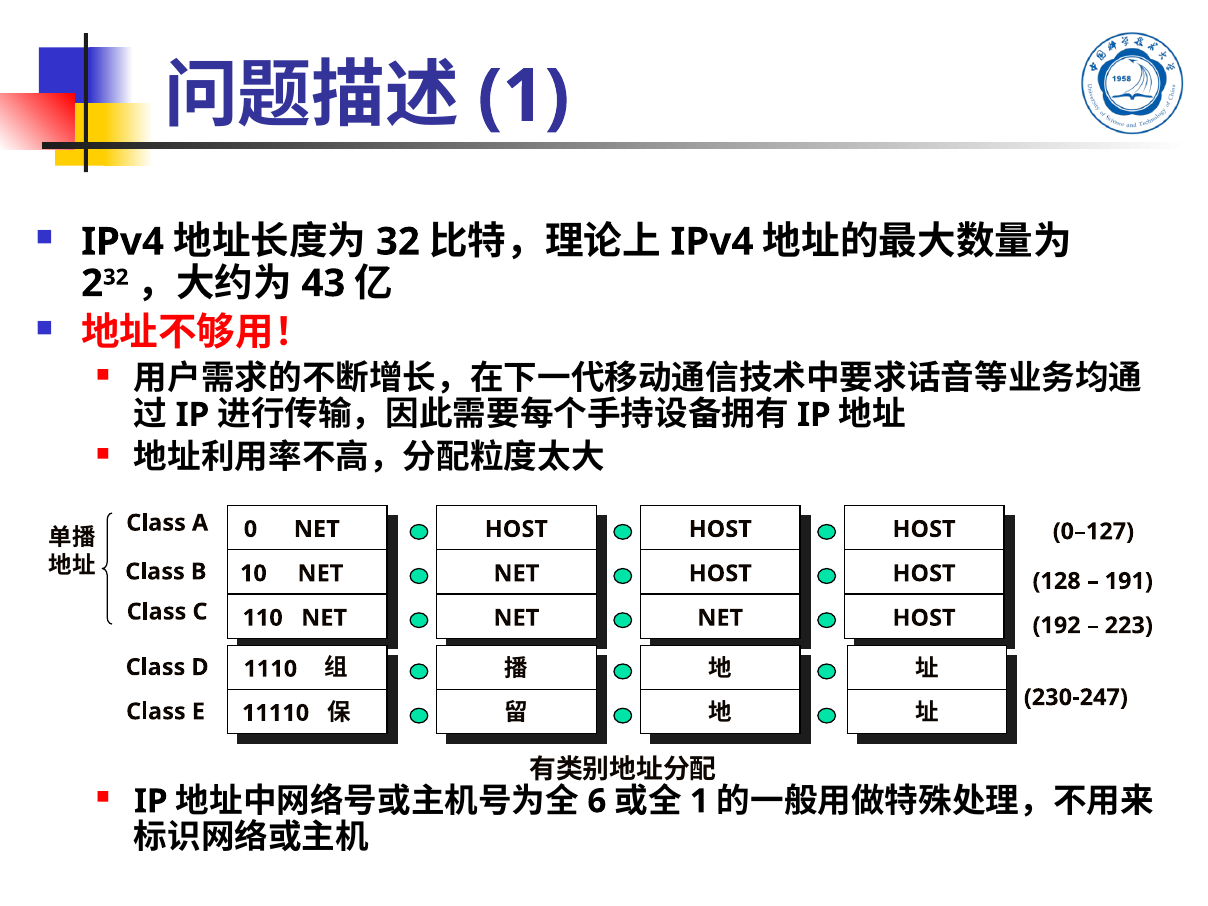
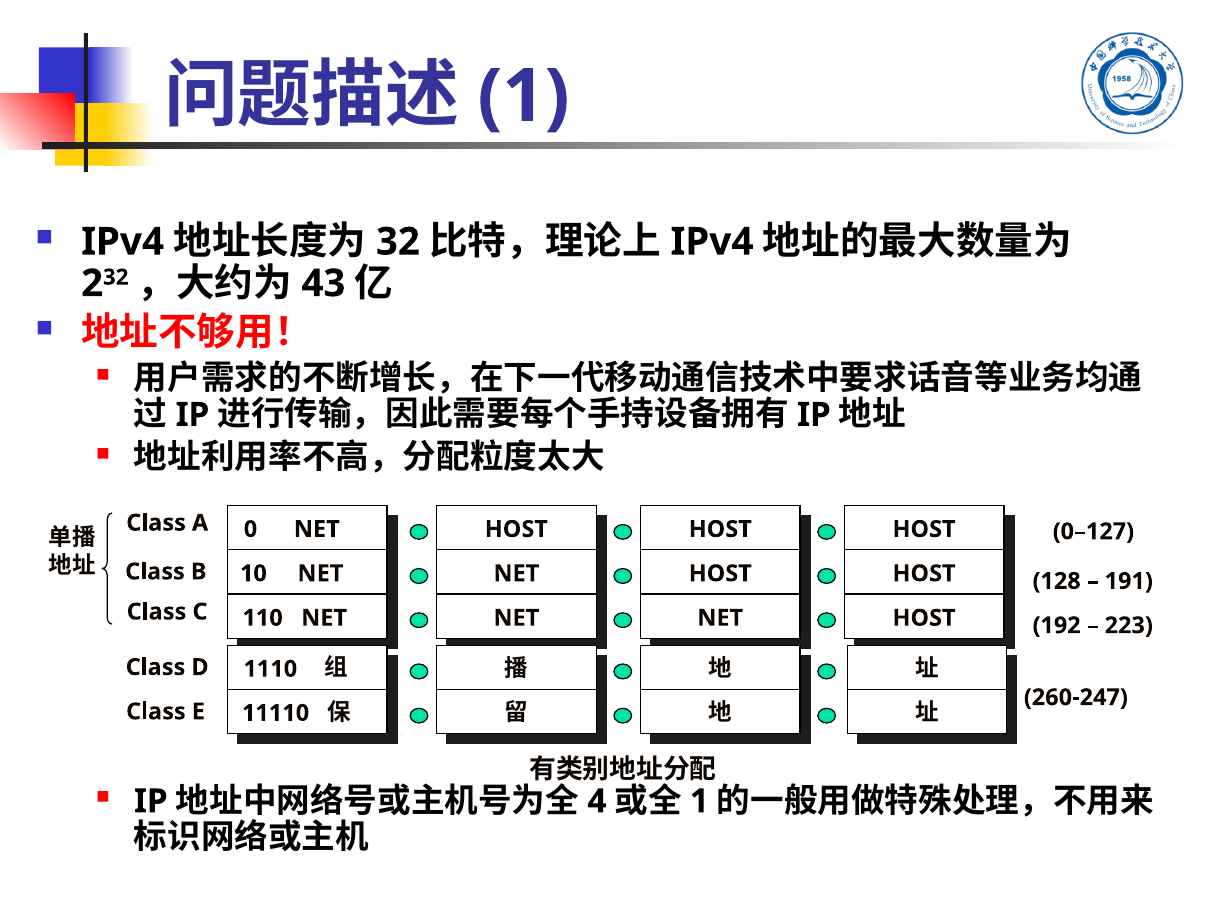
230-247: 230-247 -> 260-247 (1076, 697)
6: 6 -> 4 (597, 801)
